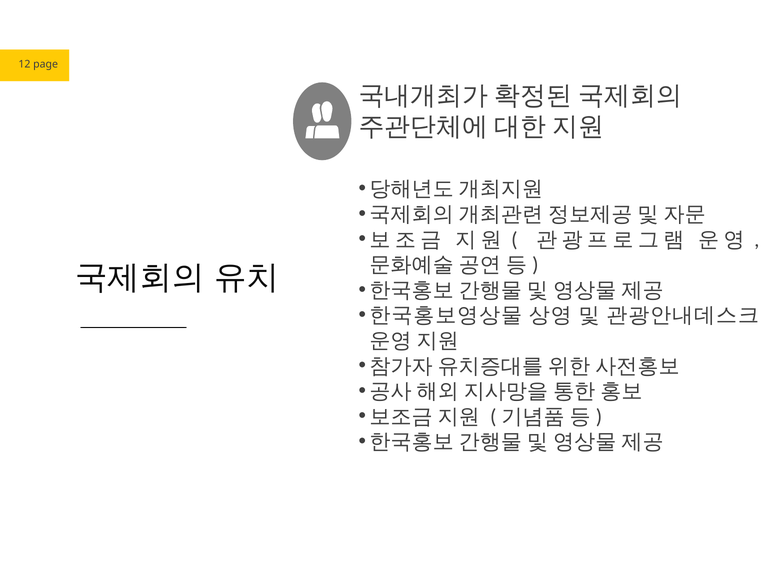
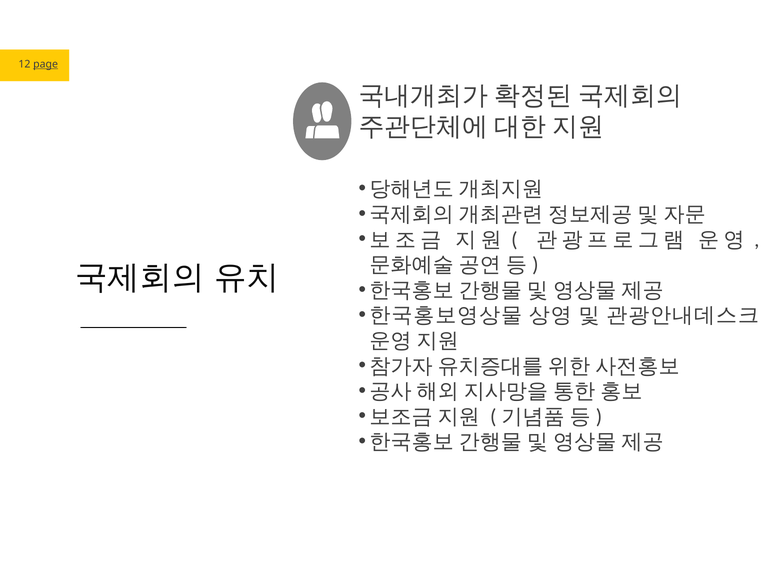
page underline: none -> present (46, 64)
